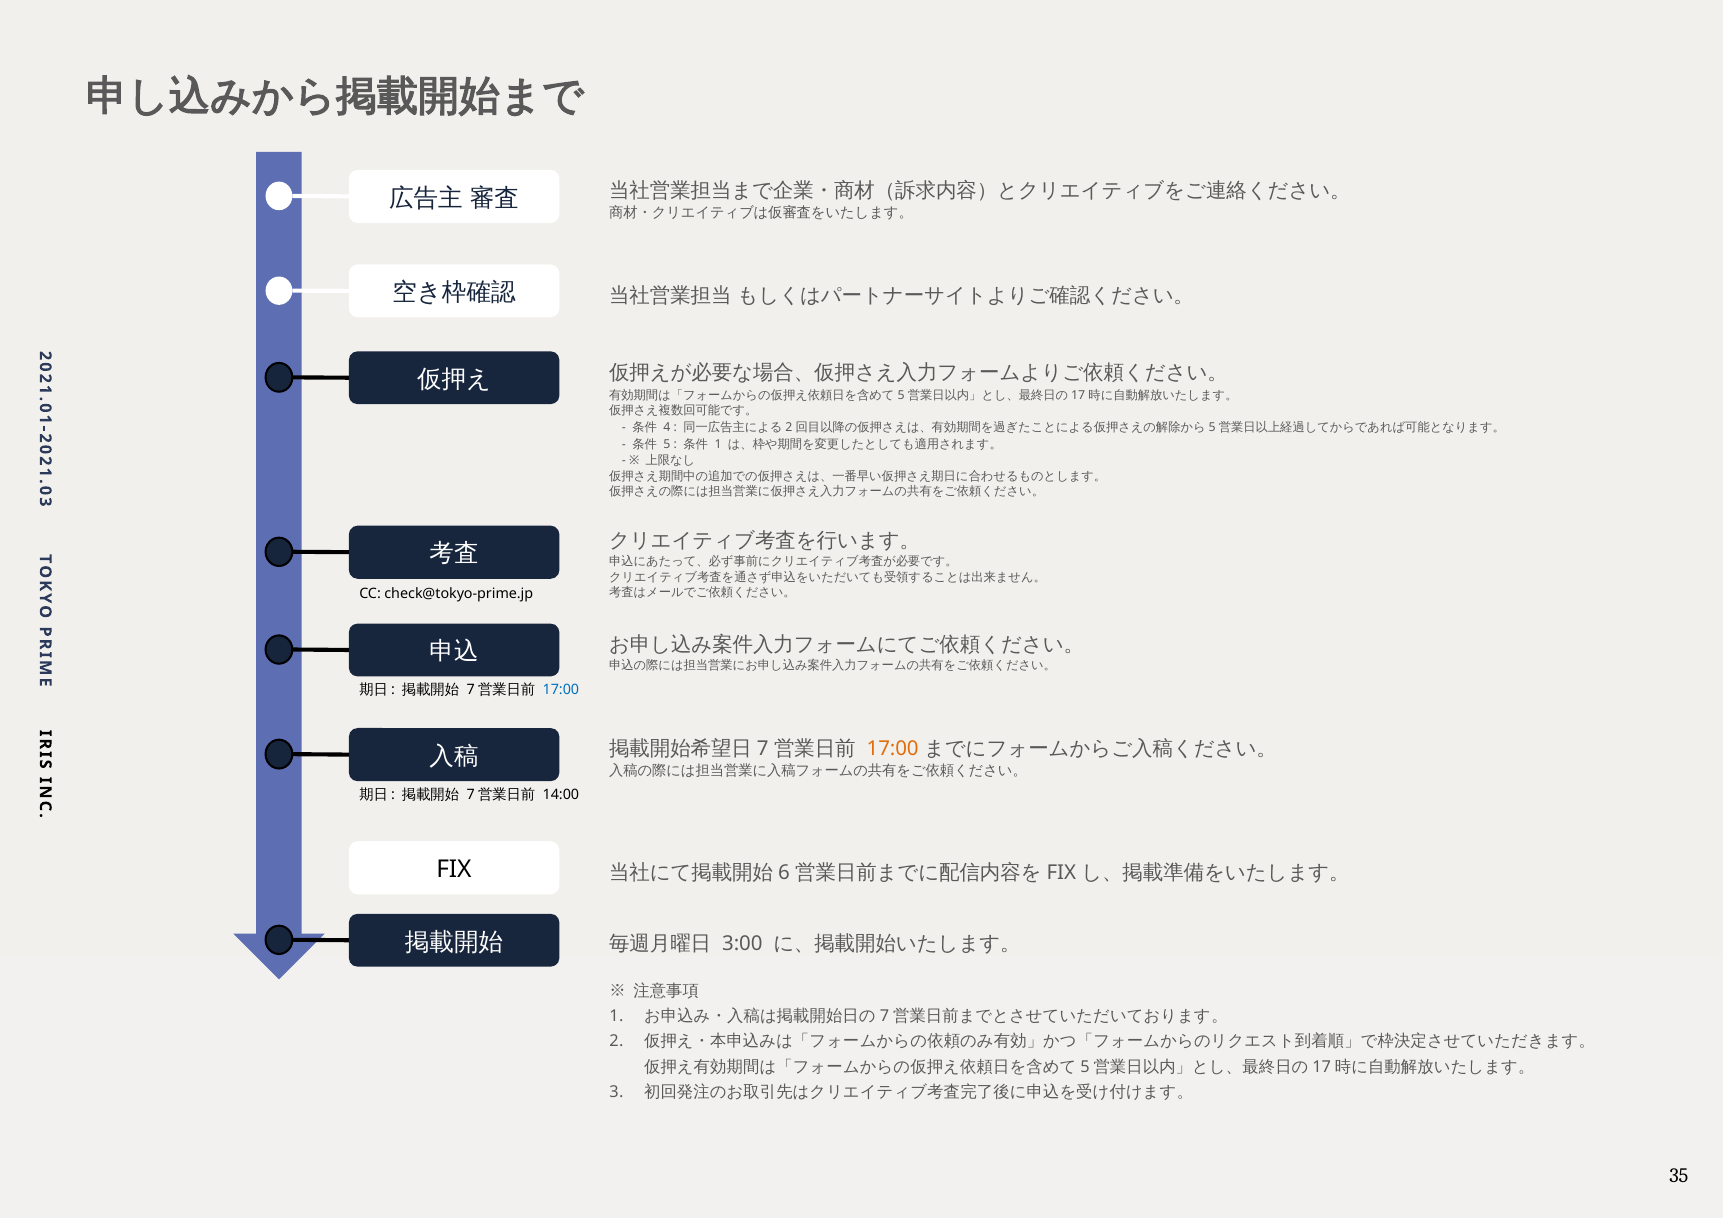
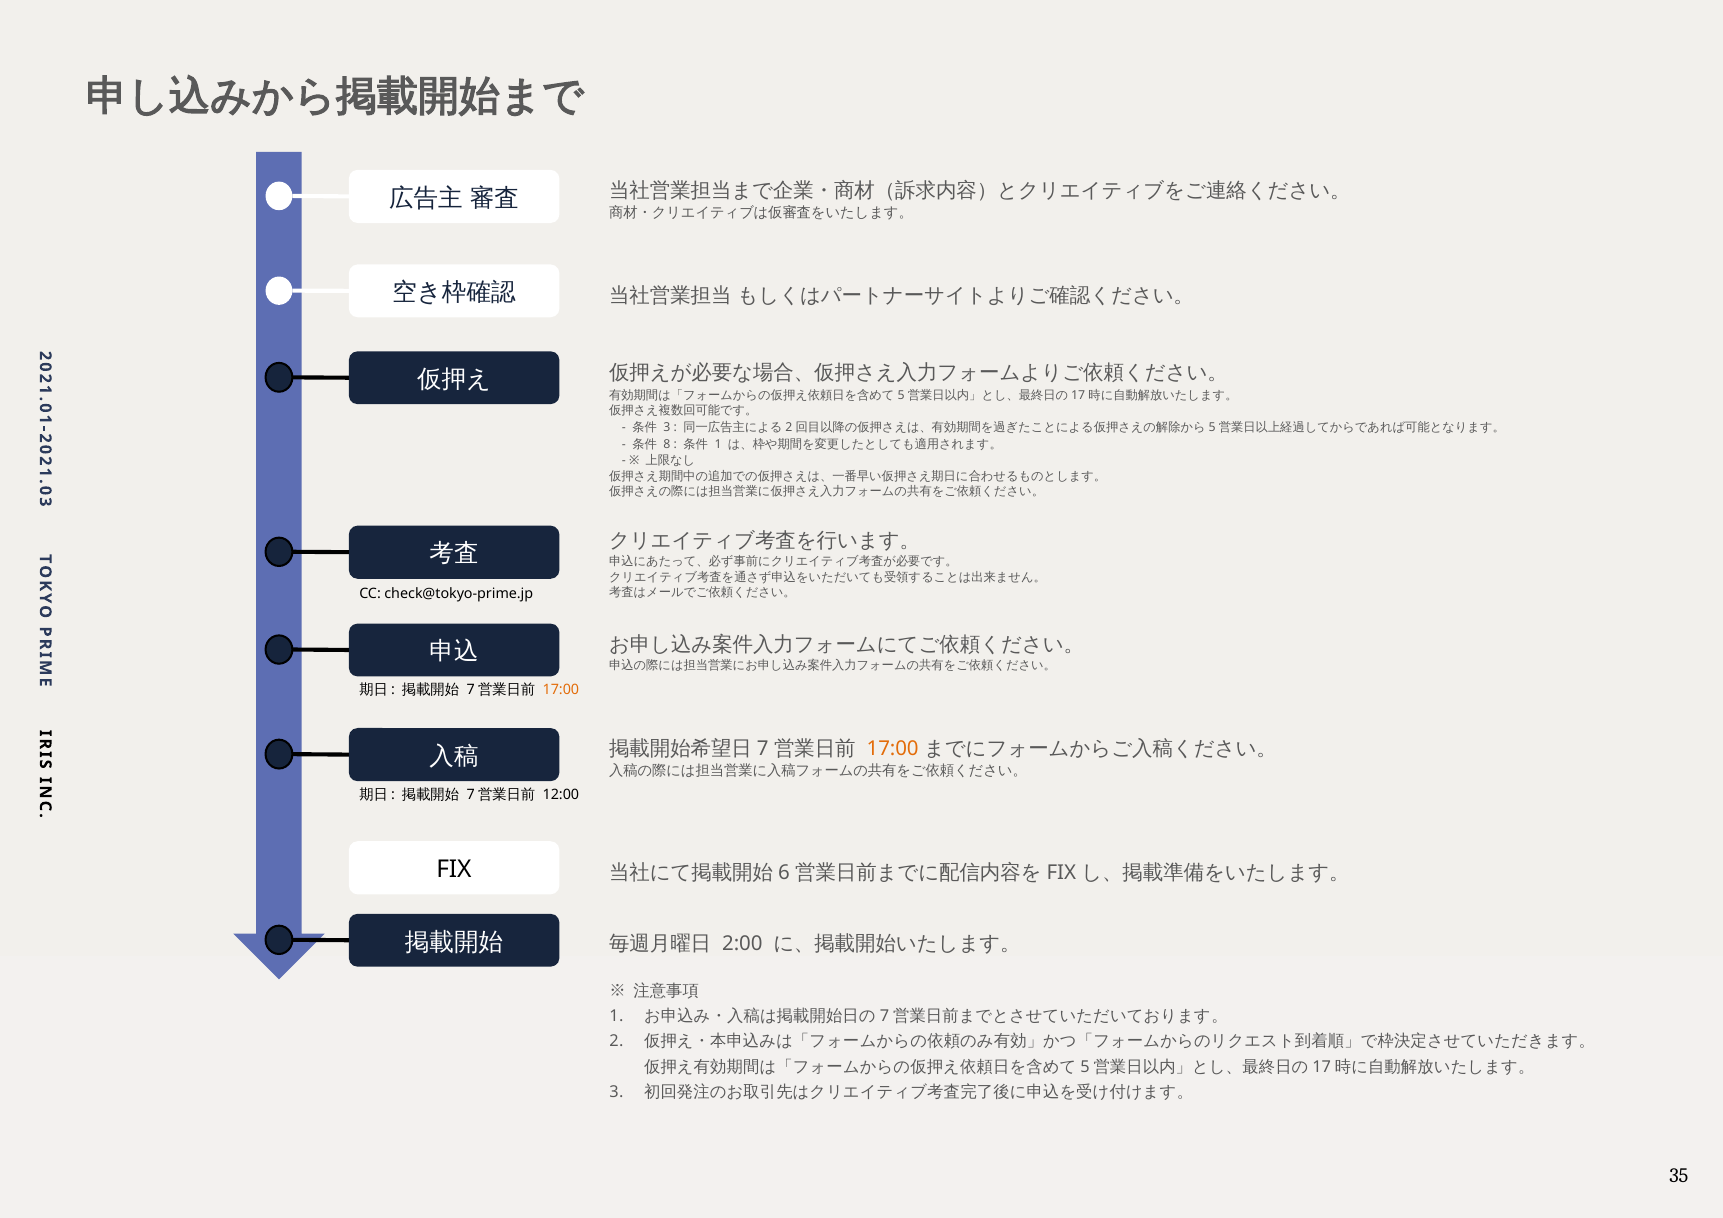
4: 4 -> 3 (667, 427)
5: 5 -> 8 (667, 444)
17:00 colour: blue -> orange (561, 690)
14:00: 14:00 -> 12:00 (561, 795)
3:00: 3:00 -> 2:00 (742, 944)
